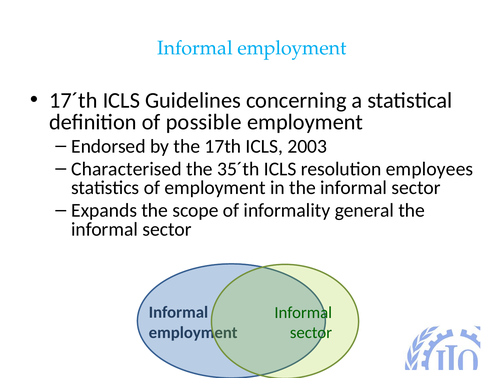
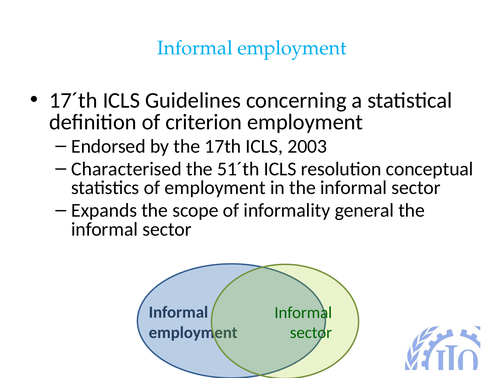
possible: possible -> criterion (204, 122)
35´th: 35´th -> 51´th (238, 169)
employees: employees -> conceptual (430, 169)
